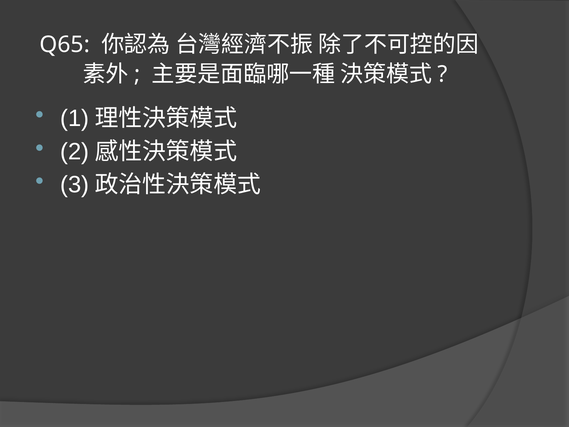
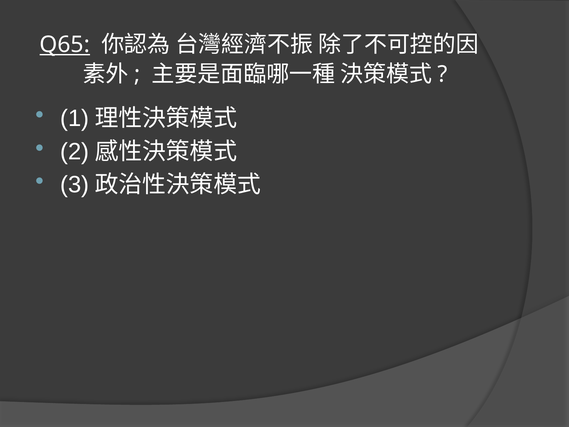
Q65 underline: none -> present (65, 45)
